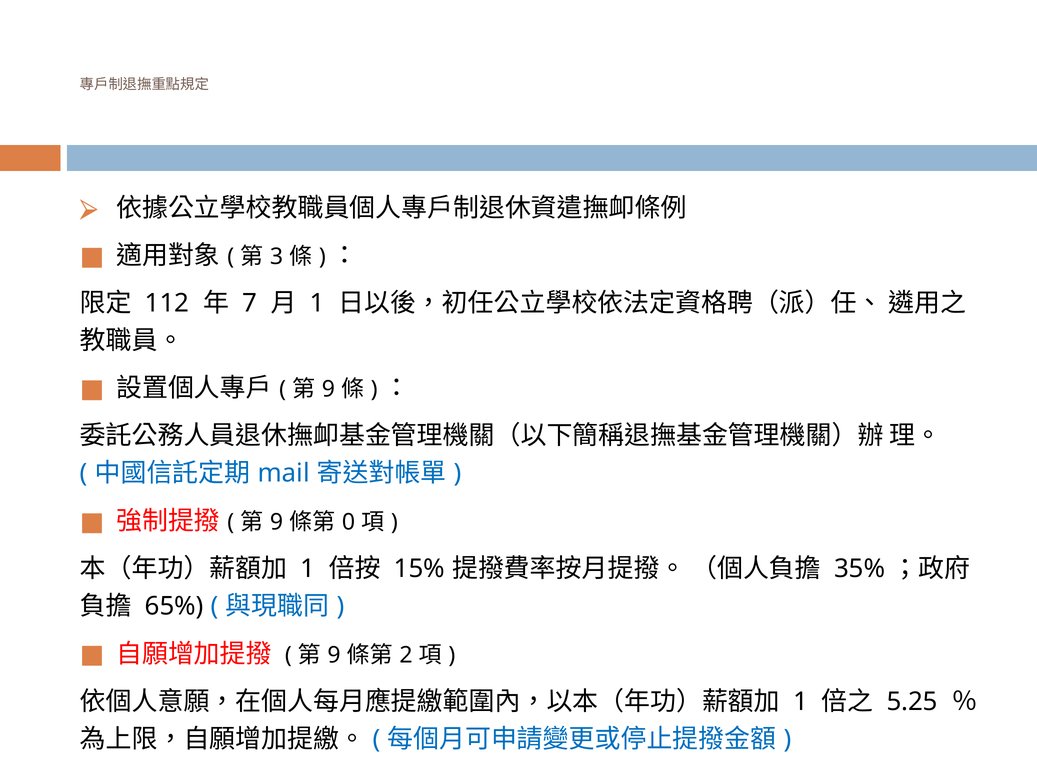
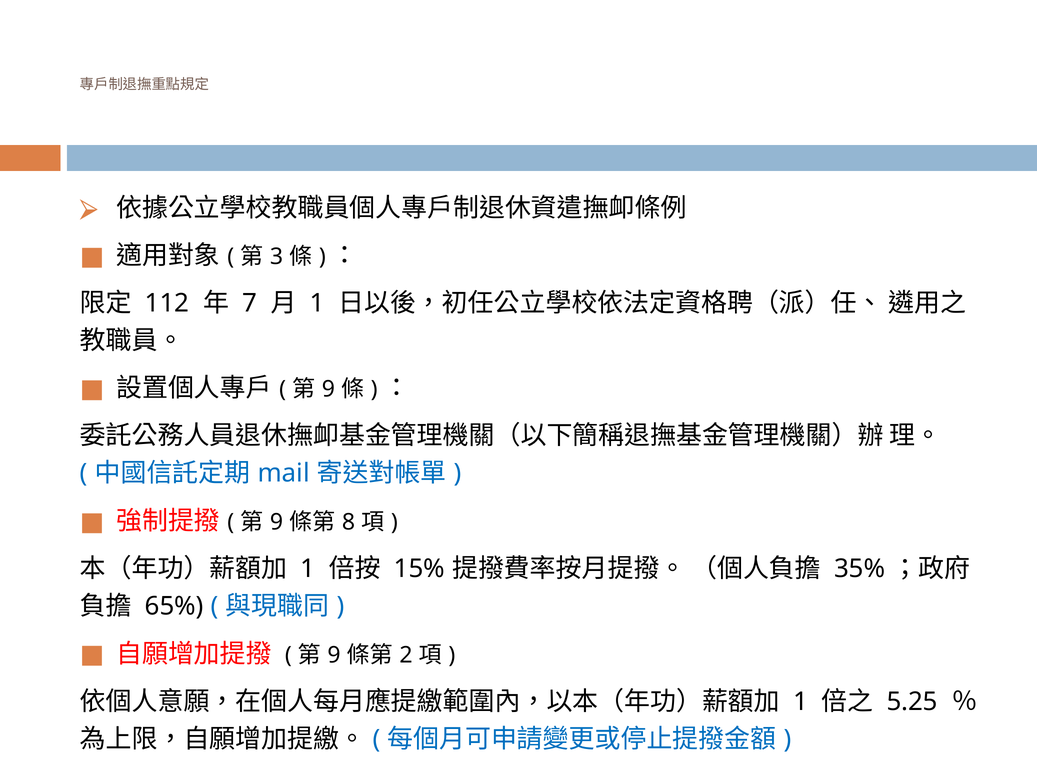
0: 0 -> 8 (348, 523)
